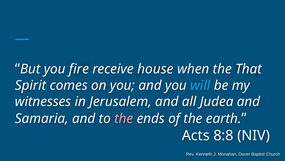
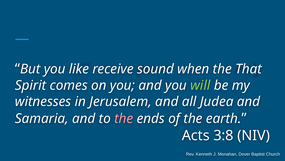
fire: fire -> like (79, 69)
house: house -> sound (155, 69)
will colour: light blue -> light green (200, 85)
8:8: 8:8 -> 3:8 (223, 135)
